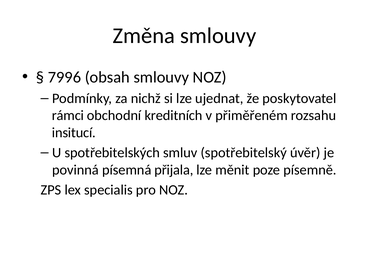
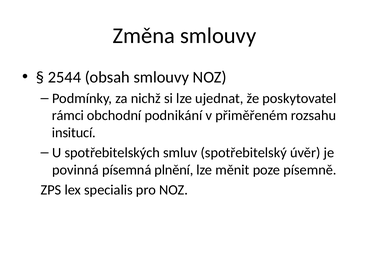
7996: 7996 -> 2544 (64, 77)
kreditních: kreditních -> podnikání (173, 116)
přijala: přijala -> plnění (174, 170)
